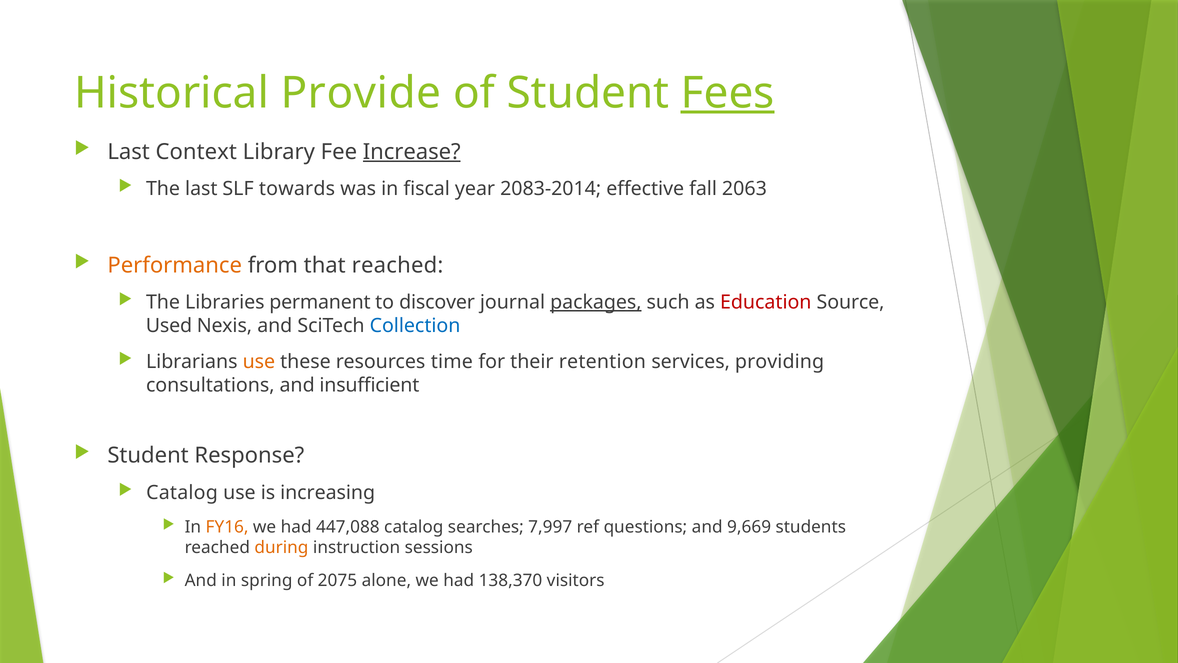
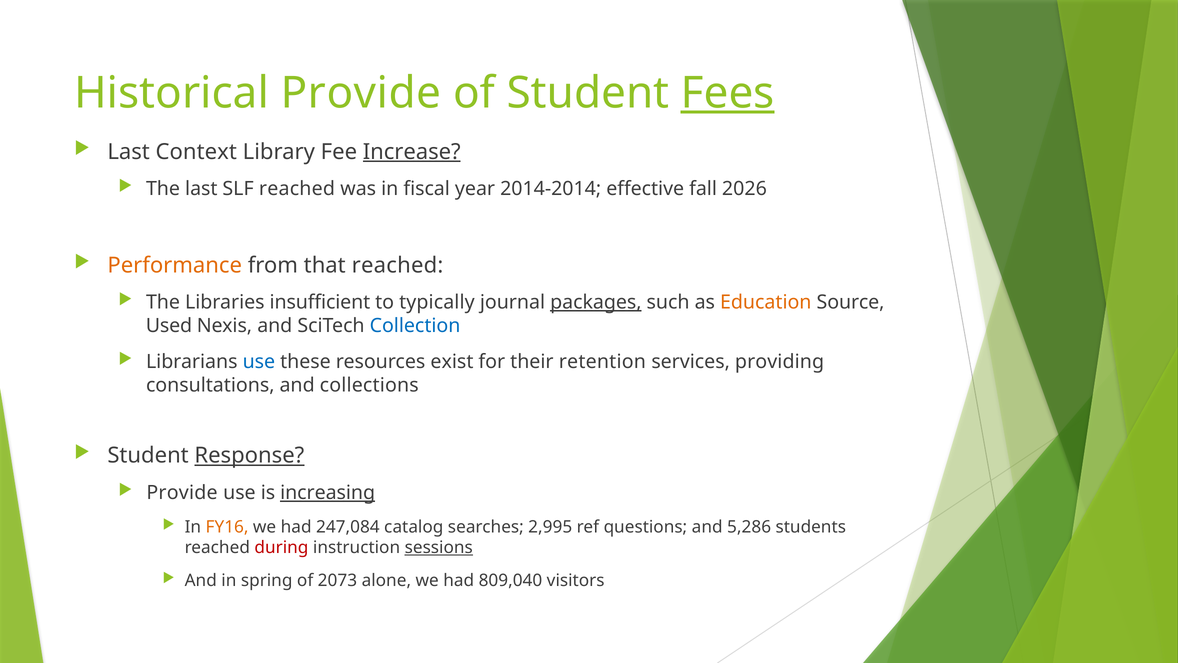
SLF towards: towards -> reached (297, 189)
2083-2014: 2083-2014 -> 2014-2014 (551, 189)
2063: 2063 -> 2026 (744, 189)
permanent: permanent -> insufficient (320, 302)
discover: discover -> typically (437, 302)
Education colour: red -> orange (766, 302)
use colour: orange -> blue (259, 361)
time: time -> exist (452, 361)
insufficient: insufficient -> collections (369, 385)
Response underline: none -> present (249, 455)
Catalog: Catalog -> Provide (182, 493)
increasing underline: none -> present (328, 493)
447,088: 447,088 -> 247,084 (348, 527)
7,997: 7,997 -> 2,995 (550, 527)
9,669: 9,669 -> 5,286 (749, 527)
during colour: orange -> red (281, 547)
sessions underline: none -> present (439, 547)
2075: 2075 -> 2073 (337, 580)
138,370: 138,370 -> 809,040 (510, 580)
